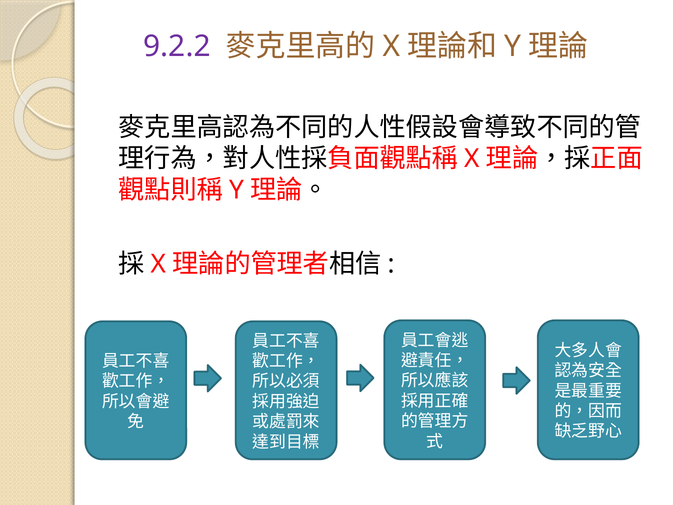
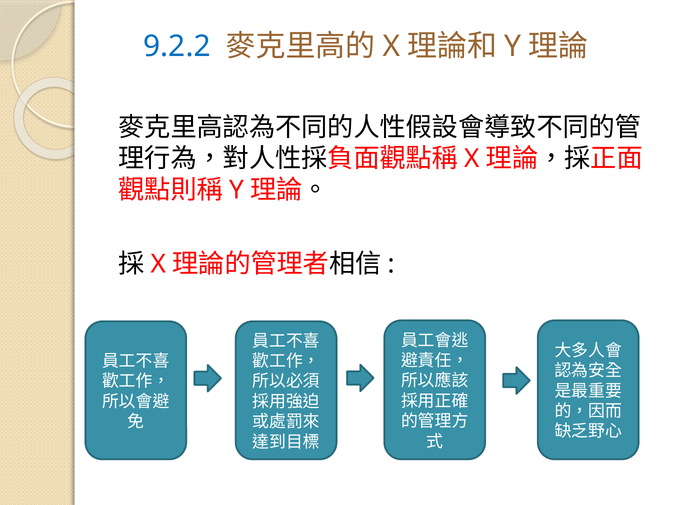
9.2.2 colour: purple -> blue (177, 46)
